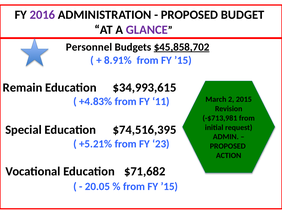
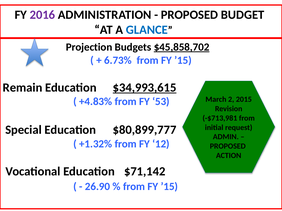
GLANCE colour: purple -> blue (147, 30)
Personnel: Personnel -> Projection (89, 47)
8.91%: 8.91% -> 6.73% (118, 60)
$34,993,615 underline: none -> present (145, 88)
11: 11 -> 53 (161, 102)
$74,516,395: $74,516,395 -> $80,899,777 (145, 130)
+5.21%: +5.21% -> +1.32% (96, 144)
23: 23 -> 12 (161, 144)
$71,682: $71,682 -> $71,142 (145, 172)
20.05: 20.05 -> 26.90 (98, 187)
